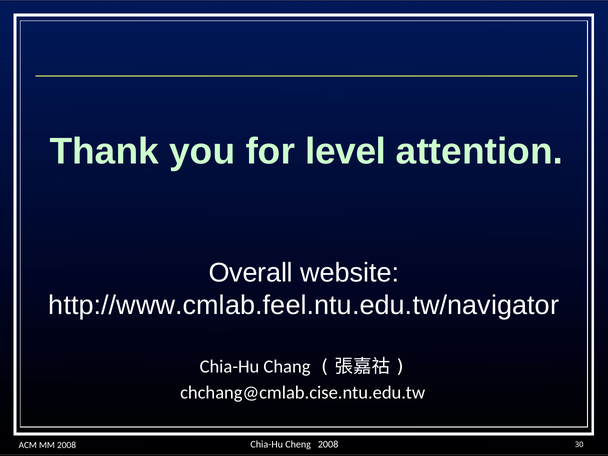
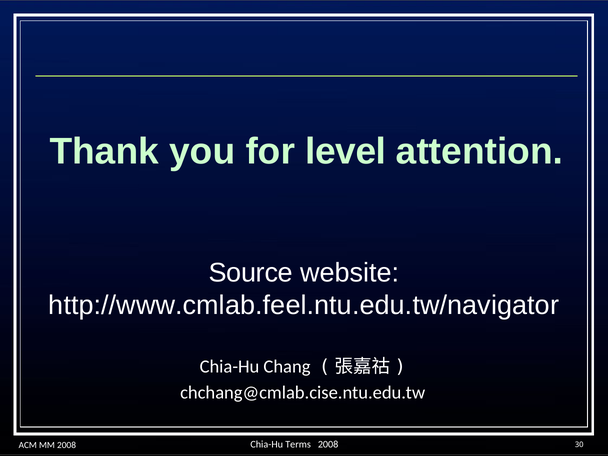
Overall: Overall -> Source (251, 273)
Cheng: Cheng -> Terms (298, 445)
